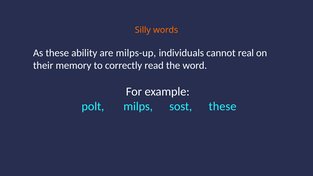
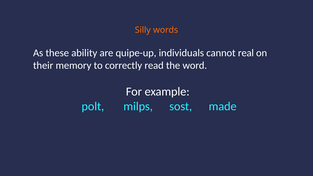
milps-up: milps-up -> quipe-up (136, 53)
sost these: these -> made (223, 106)
